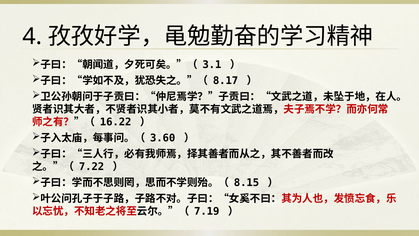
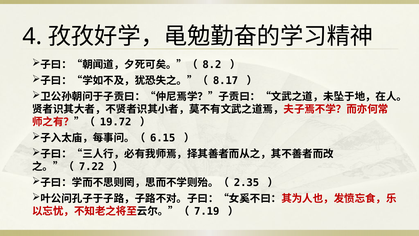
3.1: 3.1 -> 8.2 (212, 64)
16.22: 16.22 -> 19.72 (116, 122)
3.60: 3.60 -> 6.15 (163, 138)
8.15: 8.15 -> 2.35 (246, 183)
